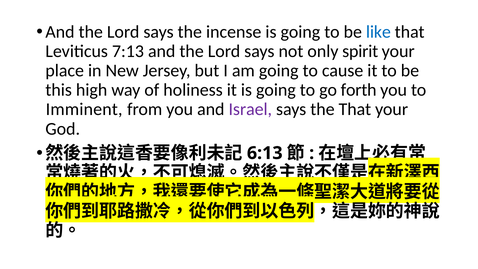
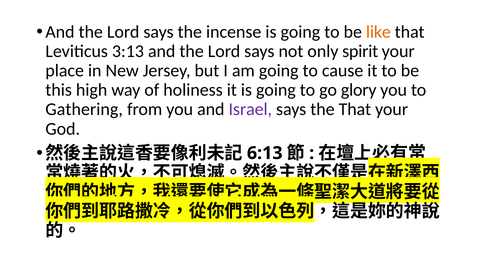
like colour: blue -> orange (378, 32)
7:13: 7:13 -> 3:13 (128, 51)
forth: forth -> glory (359, 90)
Imminent: Imminent -> Gathering (84, 109)
